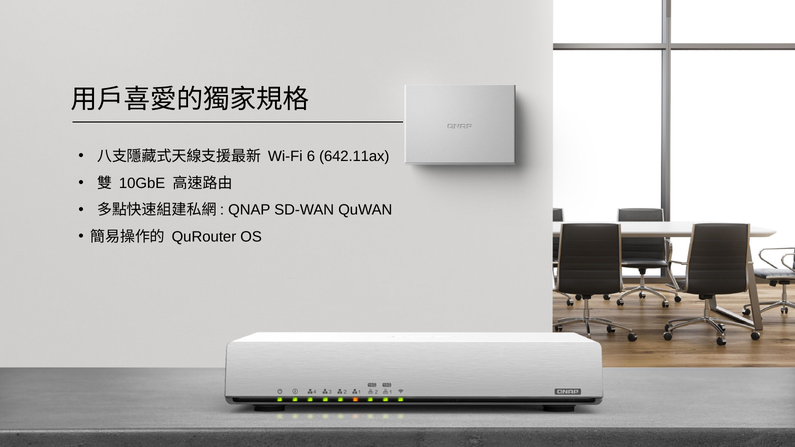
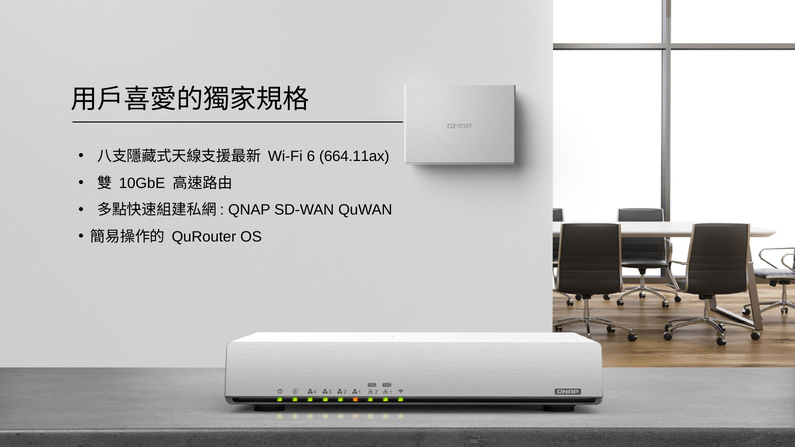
642.11ax: 642.11ax -> 664.11ax (354, 156)
